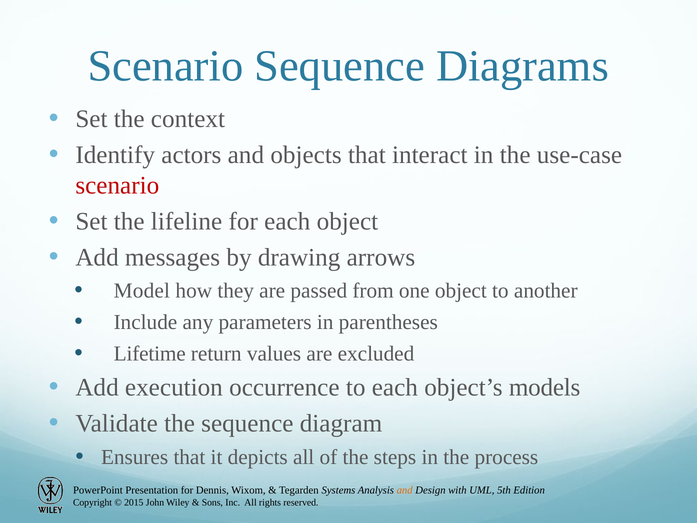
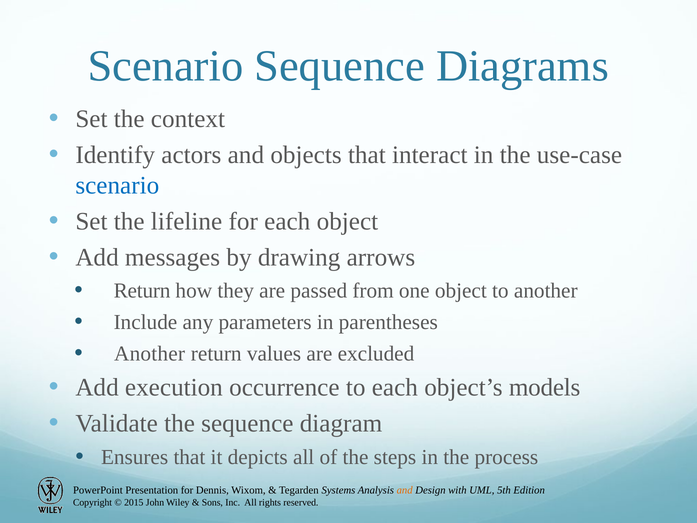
scenario colour: red -> blue (117, 185)
Model: Model -> Return (142, 291)
Lifetime: Lifetime -> Another (150, 353)
